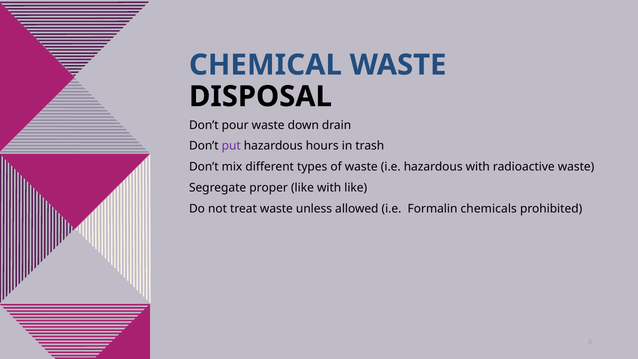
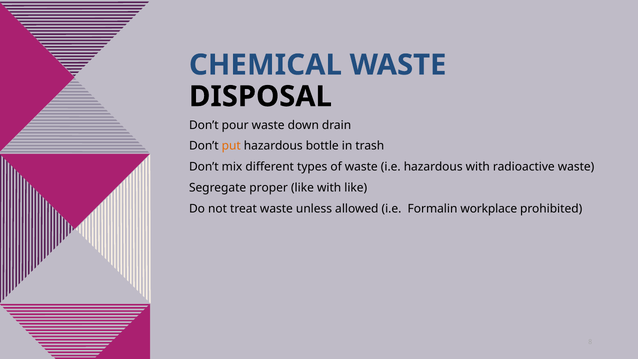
put colour: purple -> orange (231, 146)
hours: hours -> bottle (322, 146)
chemicals: chemicals -> workplace (489, 209)
